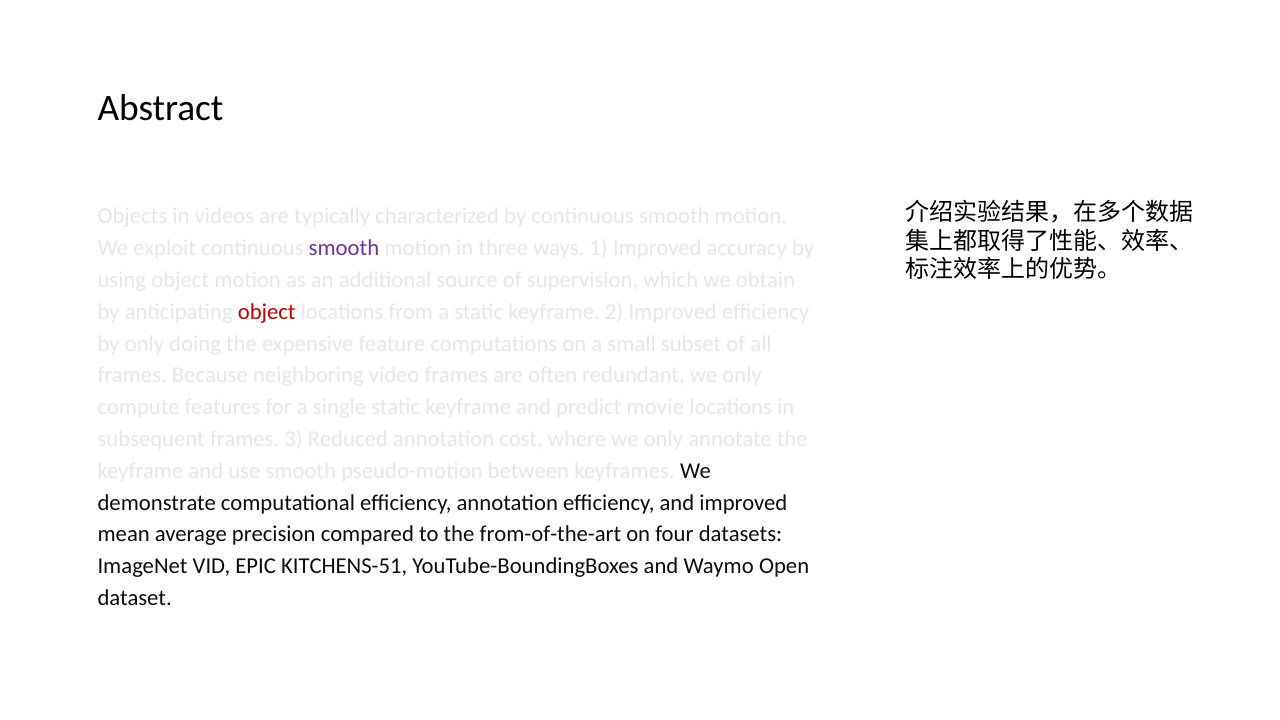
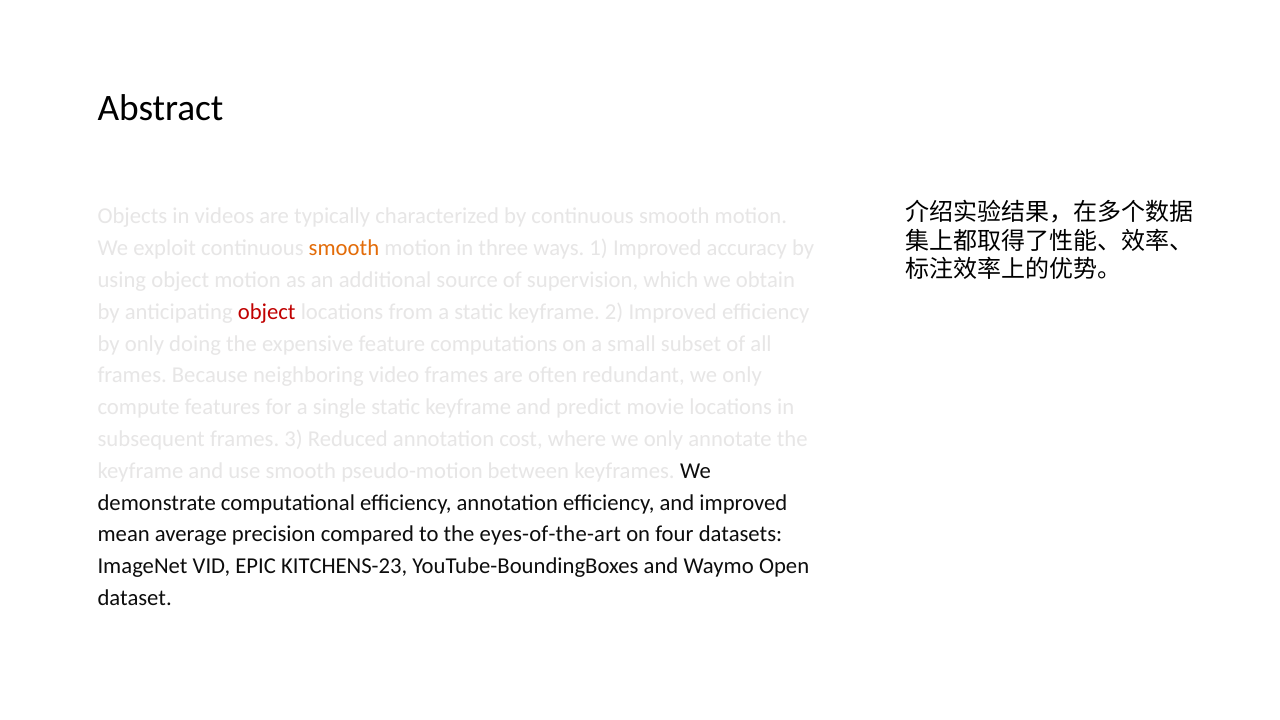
smooth colour: purple -> orange (344, 248)
from-of-the-art: from-of-the-art -> eyes-of-the-art (550, 534)
KITCHENS-51: KITCHENS-51 -> KITCHENS-23 (344, 566)
